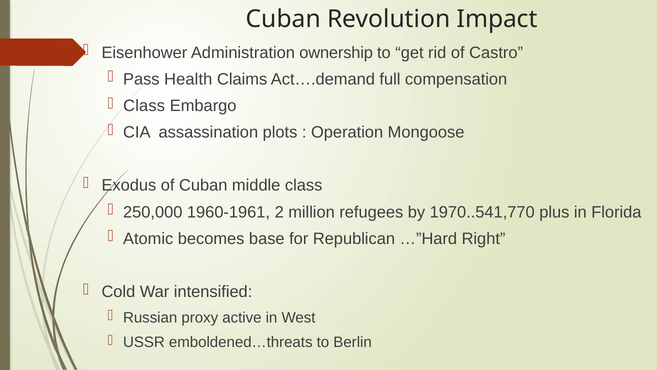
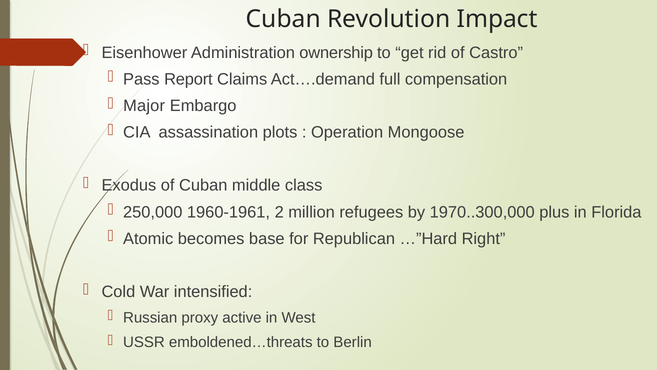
Health: Health -> Report (188, 79)
Class: Class -> Major (144, 106)
1970..541,770: 1970..541,770 -> 1970..300,000 (482, 212)
